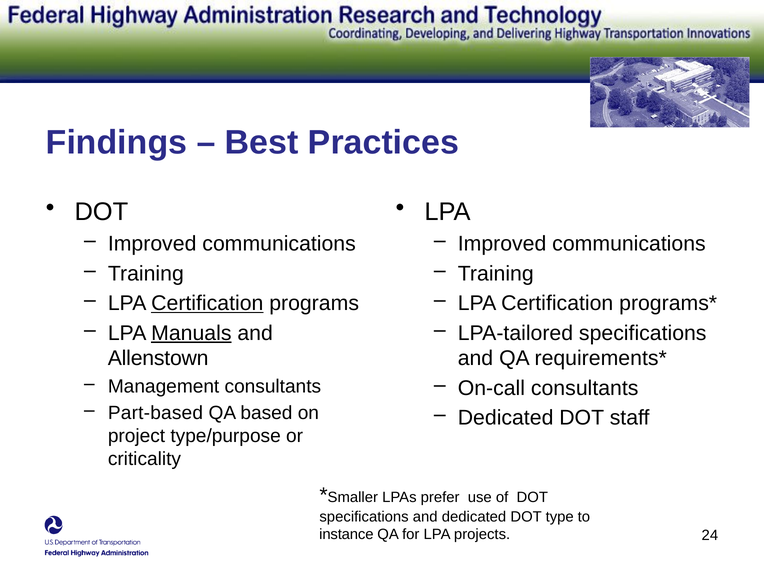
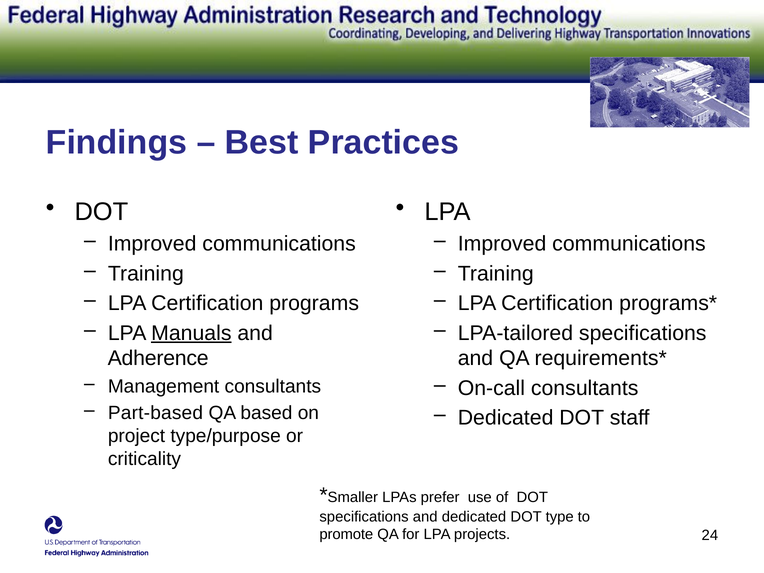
Certification underline: present -> none (207, 303)
Allenstown: Allenstown -> Adherence (158, 358)
instance: instance -> promote (346, 535)
